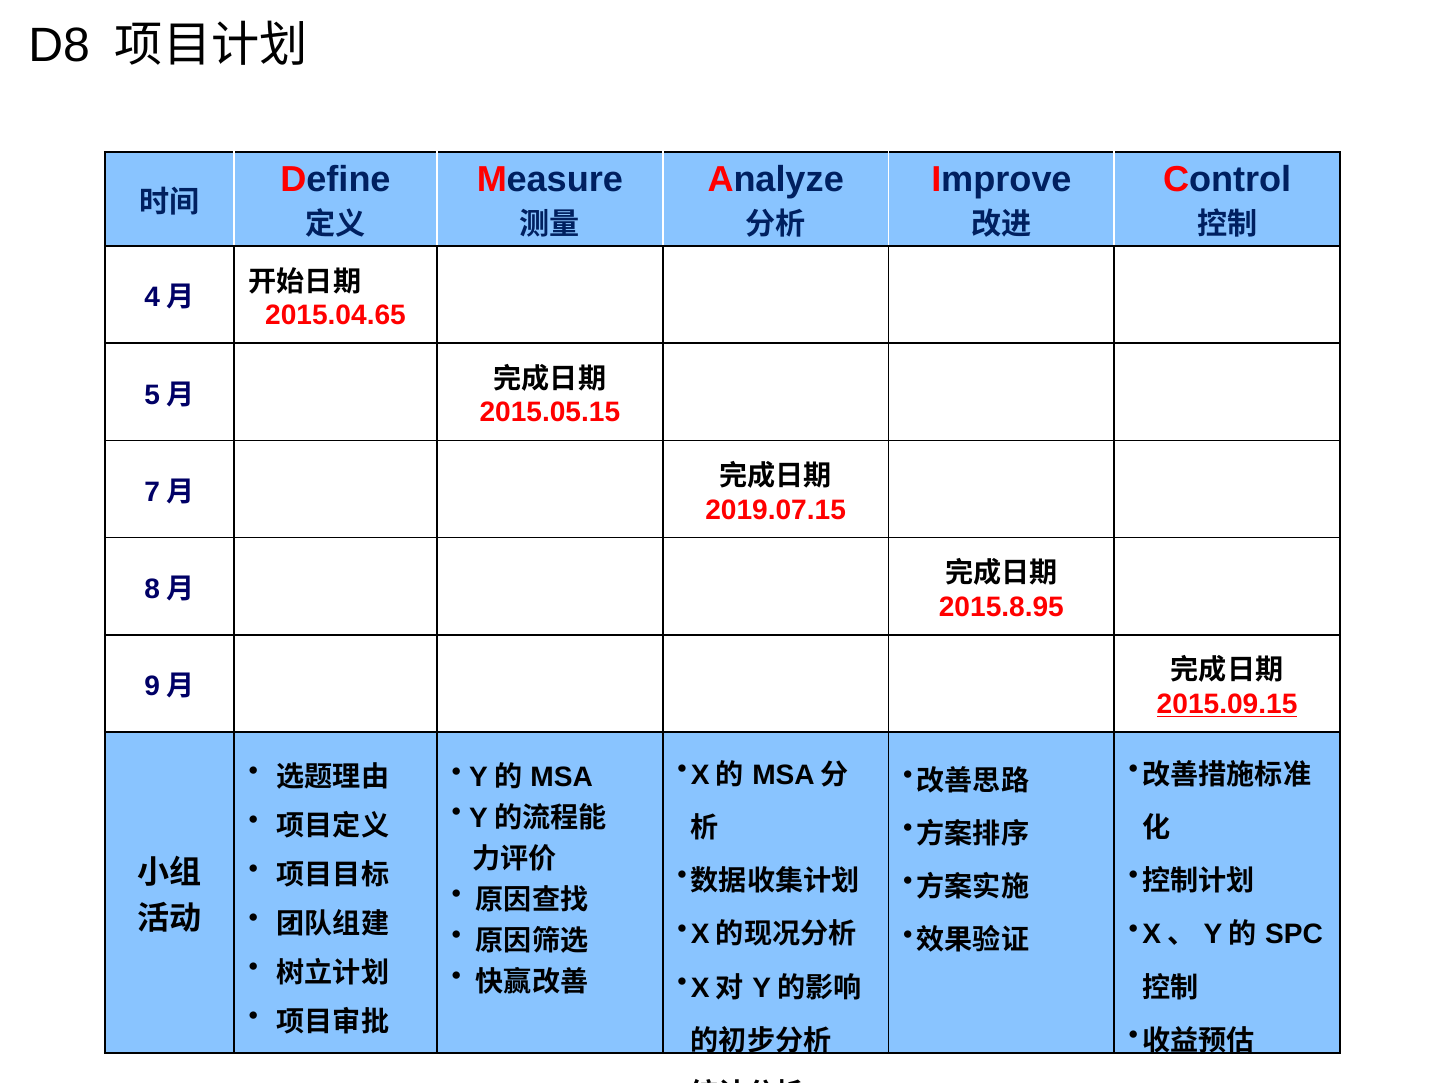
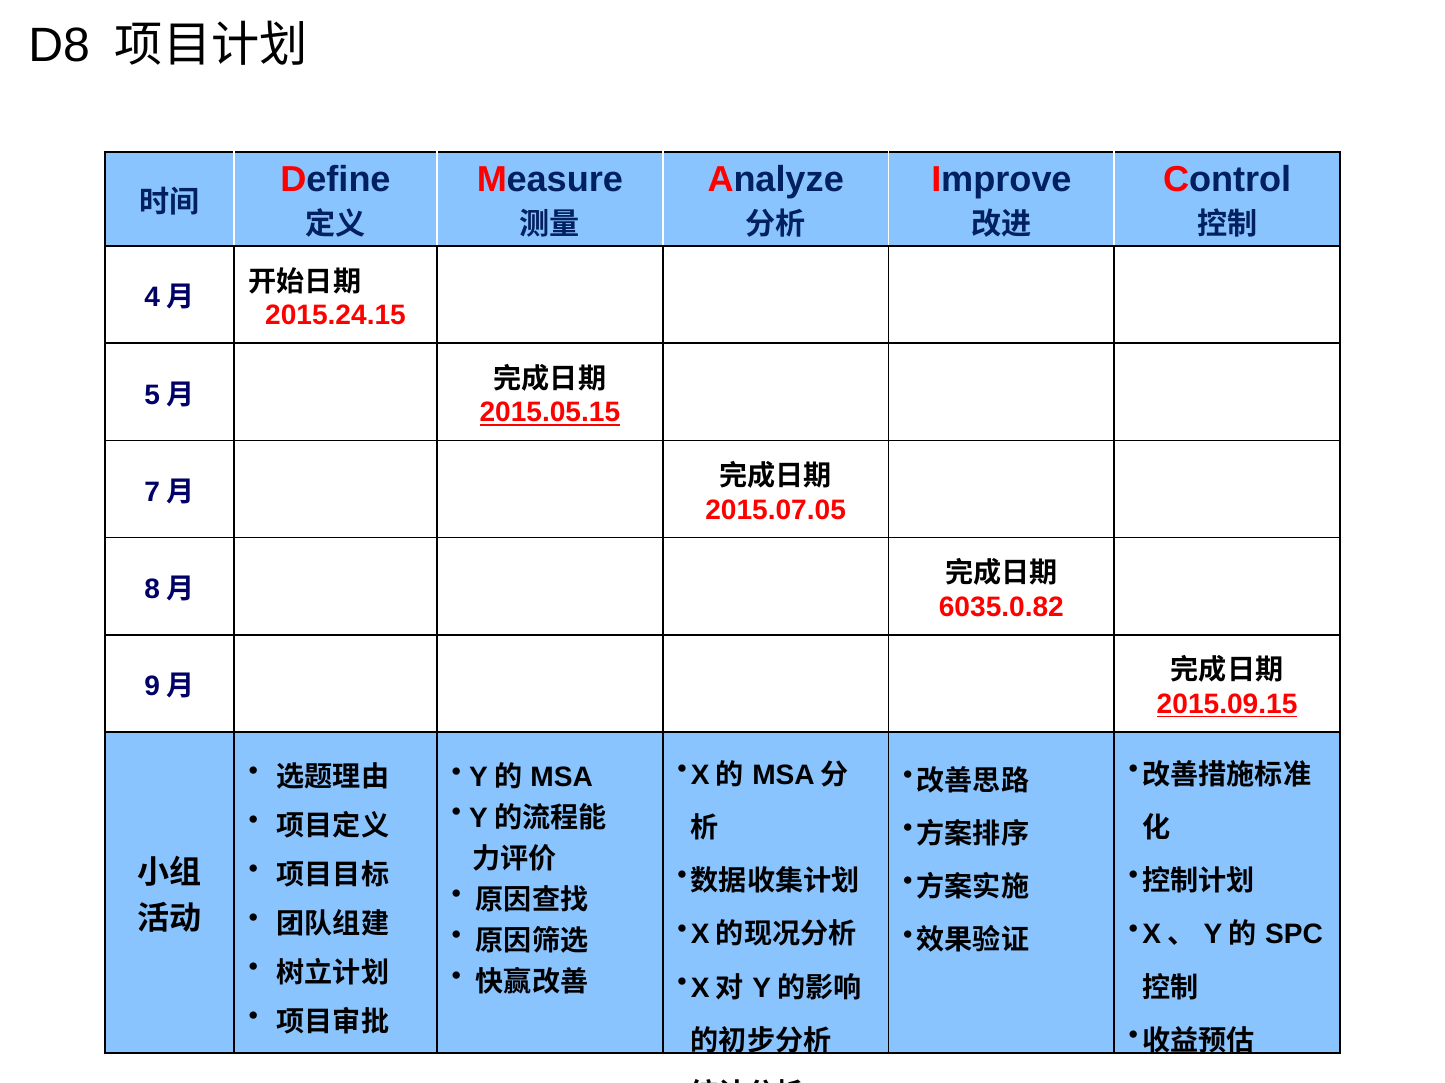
2015.04.65: 2015.04.65 -> 2015.24.15 (335, 316)
2015.05.15 underline: none -> present (550, 413)
2019.07.15: 2019.07.15 -> 2015.07.05 (776, 510)
2015.8.95: 2015.8.95 -> 6035.0.82 (1001, 608)
